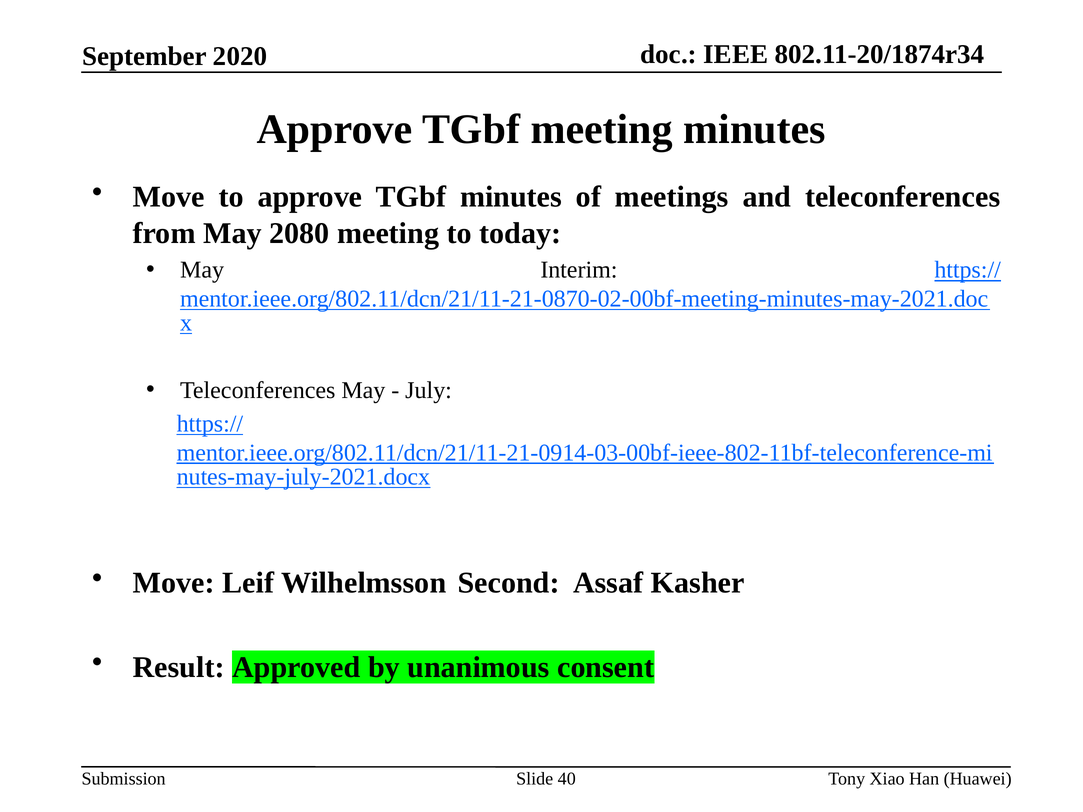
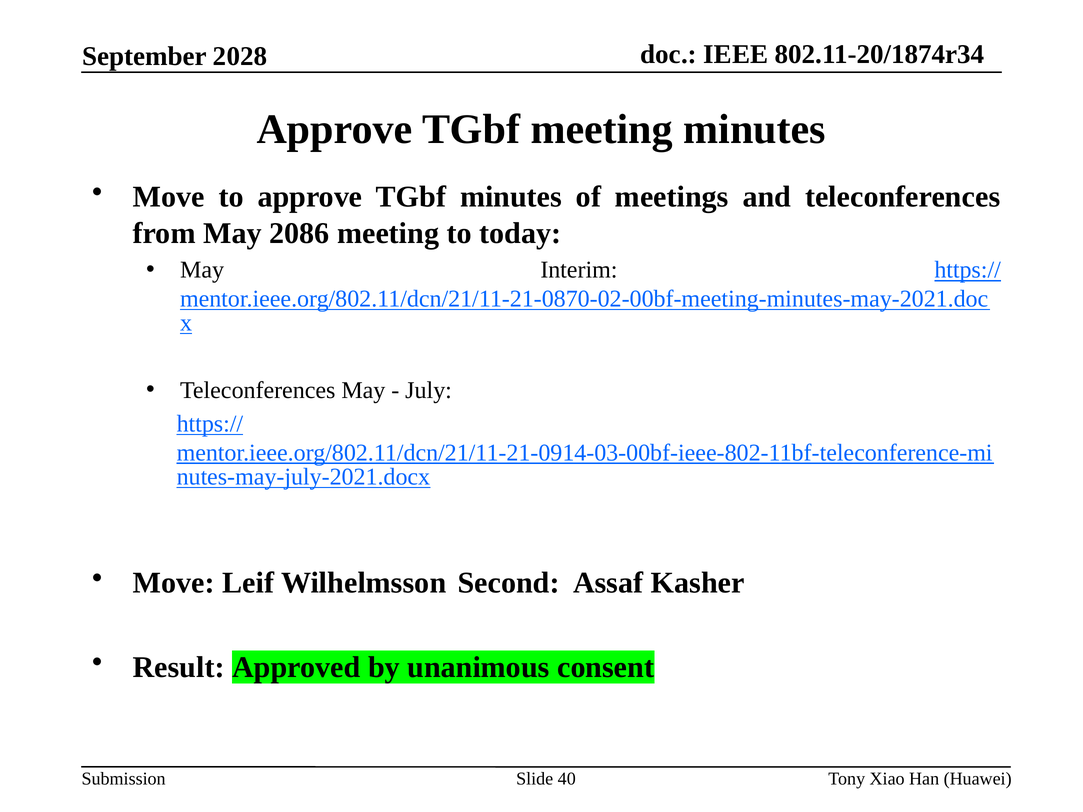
2020: 2020 -> 2028 (240, 56)
2080: 2080 -> 2086 (299, 233)
